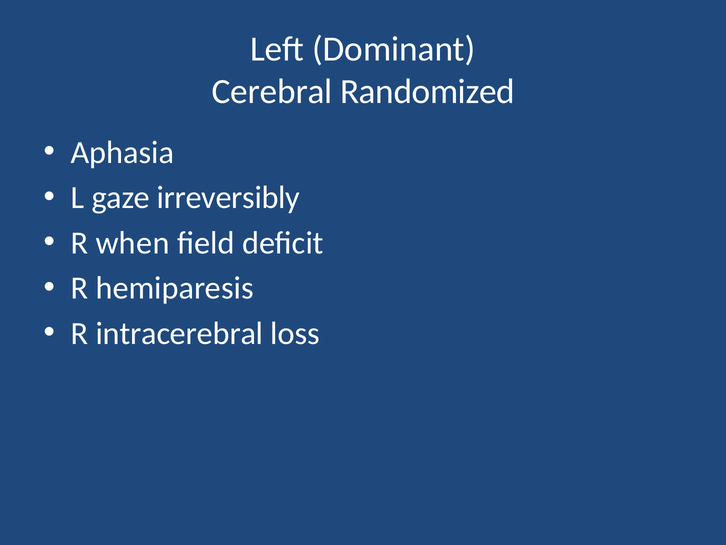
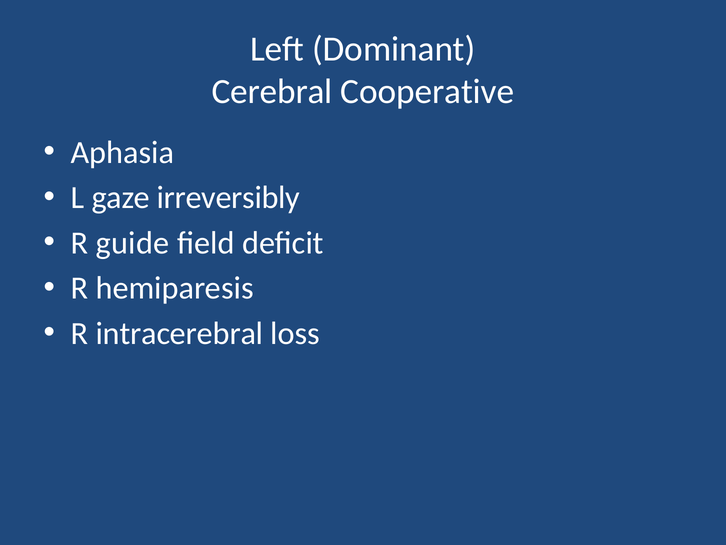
Randomized: Randomized -> Cooperative (427, 91)
when: when -> guide (133, 243)
